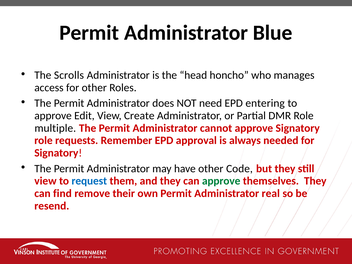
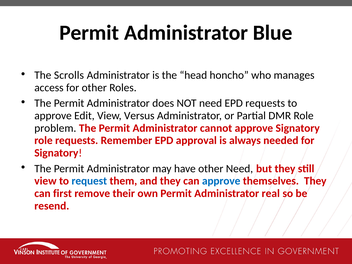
EPD entering: entering -> requests (265, 103)
Create: Create -> Versus (139, 116)
multiple: multiple -> problem (55, 128)
other Code: Code -> Need (240, 169)
approve colour: green -> blue (221, 181)
find: find -> first (62, 193)
